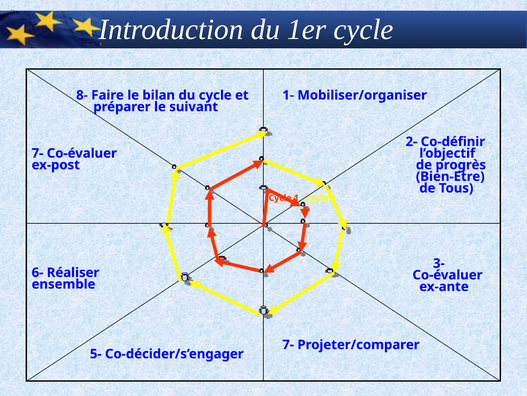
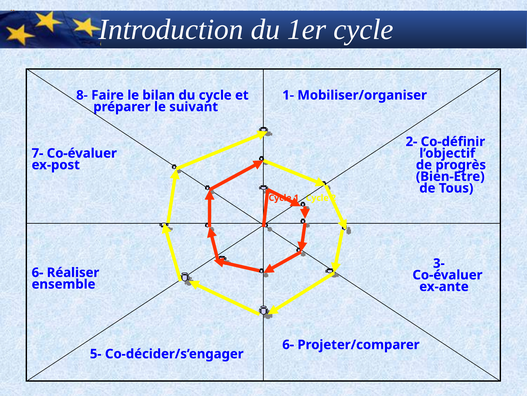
7-: 7- -> 6- (288, 344)
